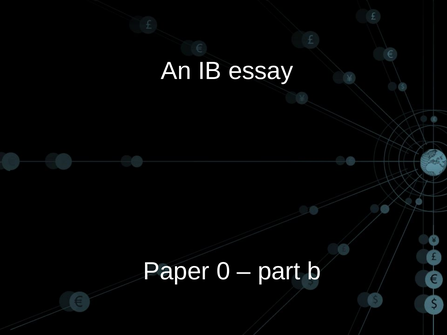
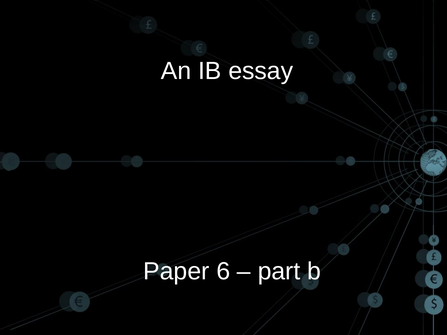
0: 0 -> 6 (223, 272)
